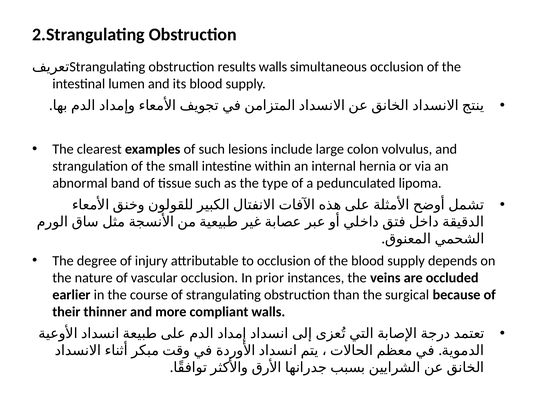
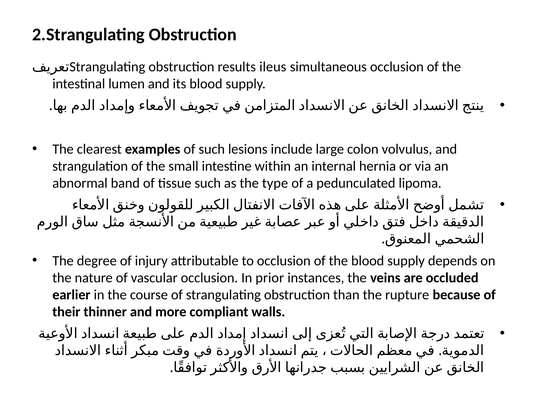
results walls: walls -> ileus (273, 67)
surgical: surgical -> rupture (407, 295)
